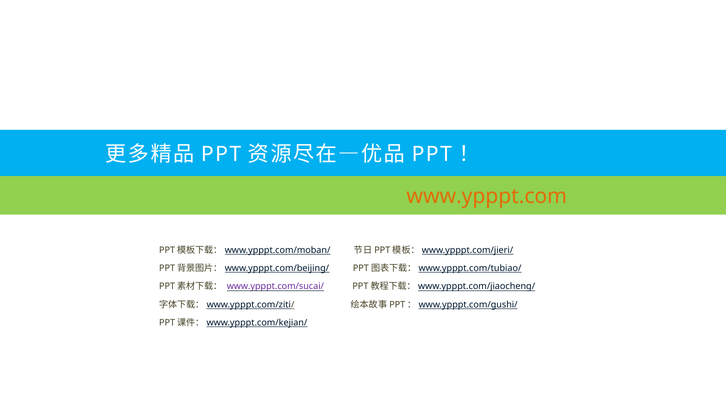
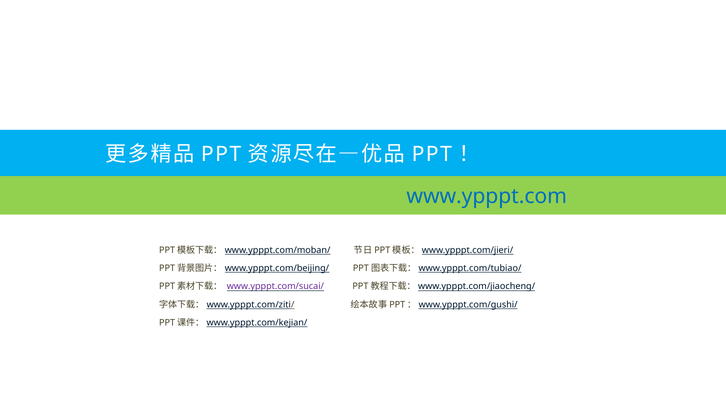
www.ypppt.com colour: orange -> blue (487, 197)
